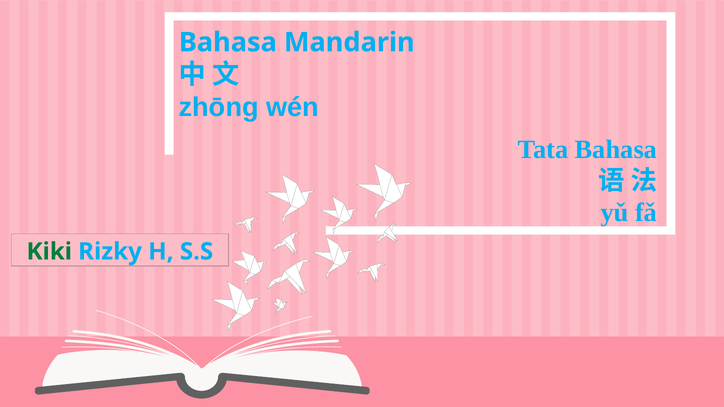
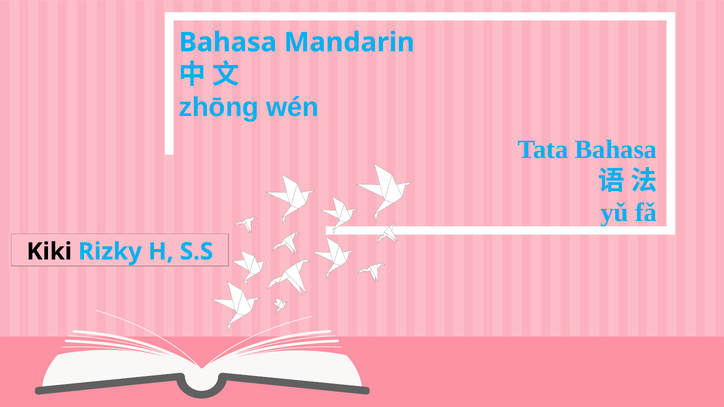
Kiki colour: green -> black (49, 252)
